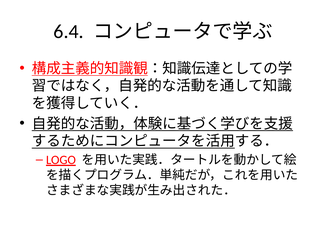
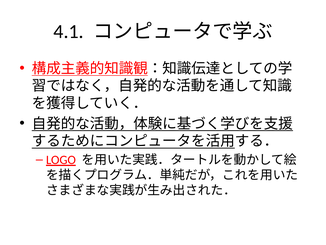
6.4: 6.4 -> 4.1 (69, 32)
